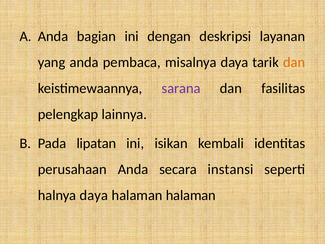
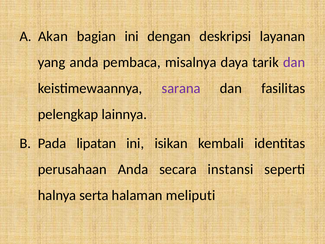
Anda: Anda -> Akan (53, 36)
dan colour: orange -> purple (294, 62)
halnya daya: daya -> serta (94, 195)
halaman halaman: halaman -> meliputi (191, 195)
